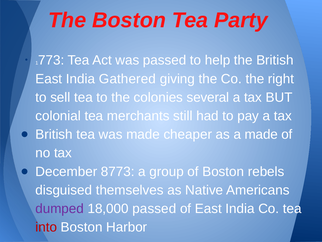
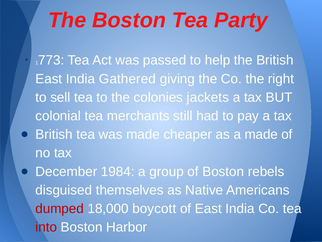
several: several -> jackets (208, 97)
8773: 8773 -> 1984 (118, 171)
dumped colour: purple -> red (60, 208)
18,000 passed: passed -> boycott (154, 208)
